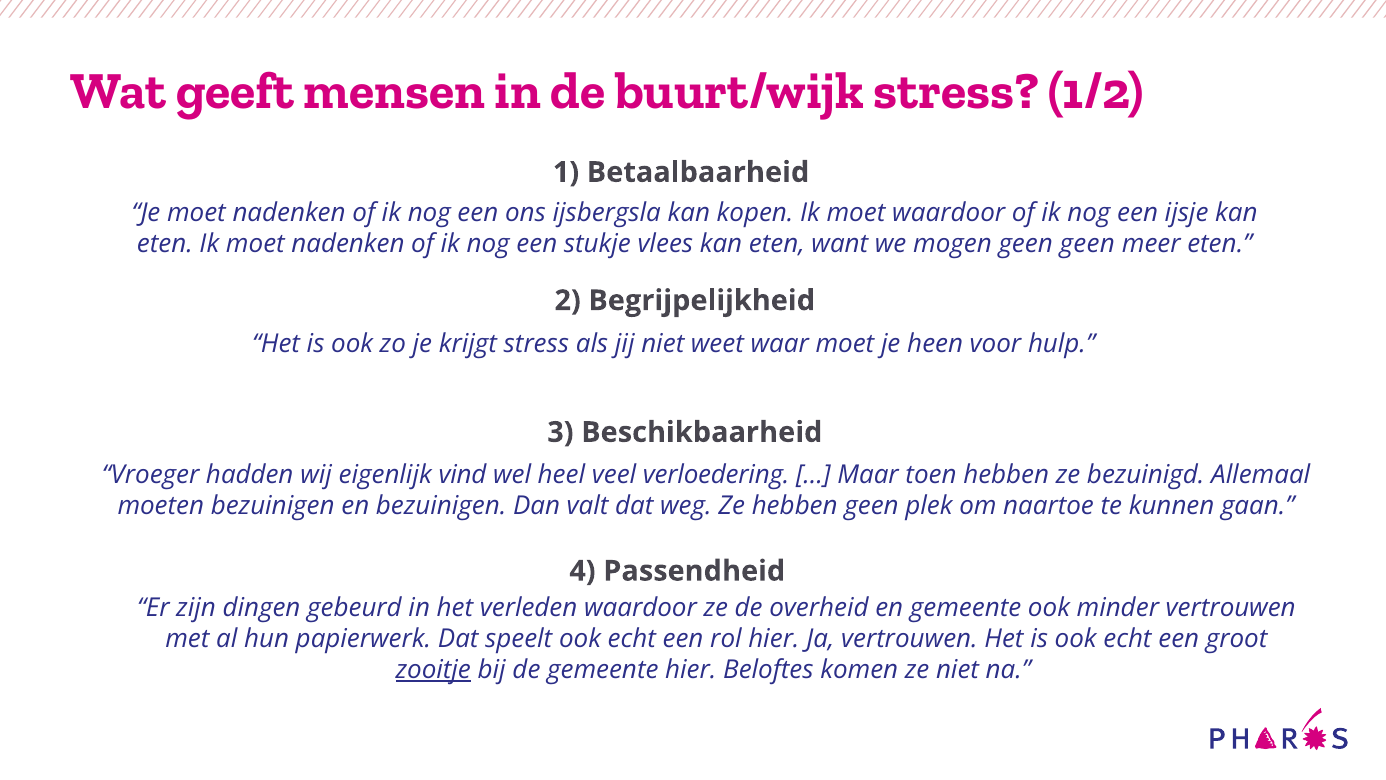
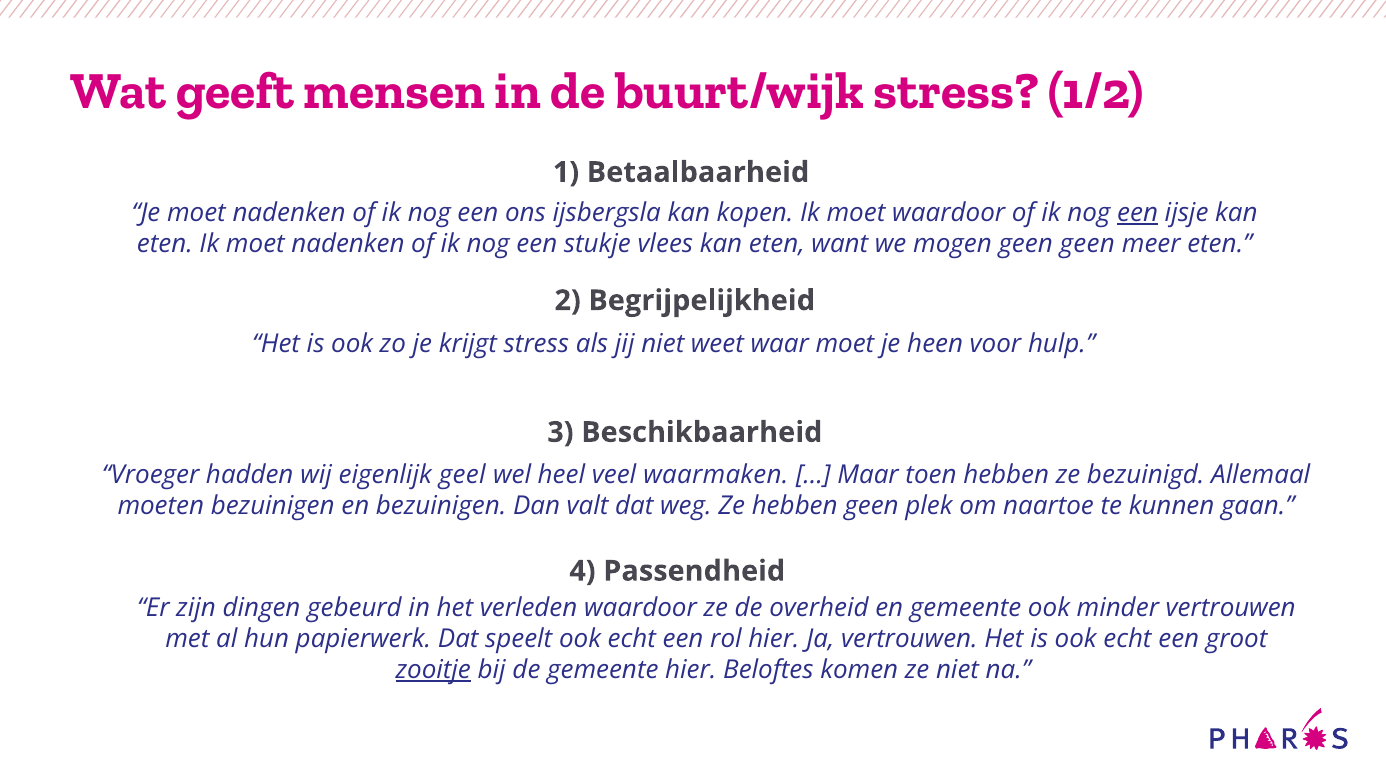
een underline: none -> present (1138, 213)
vind: vind -> geel (462, 474)
verloedering: verloedering -> waarmaken (716, 474)
